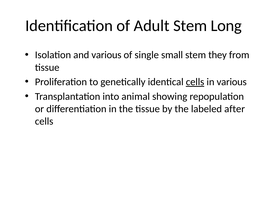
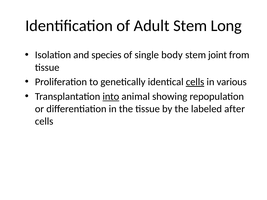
and various: various -> species (106, 55)
small: small -> body (172, 55)
they: they -> joint (218, 55)
into underline: none -> present (111, 97)
